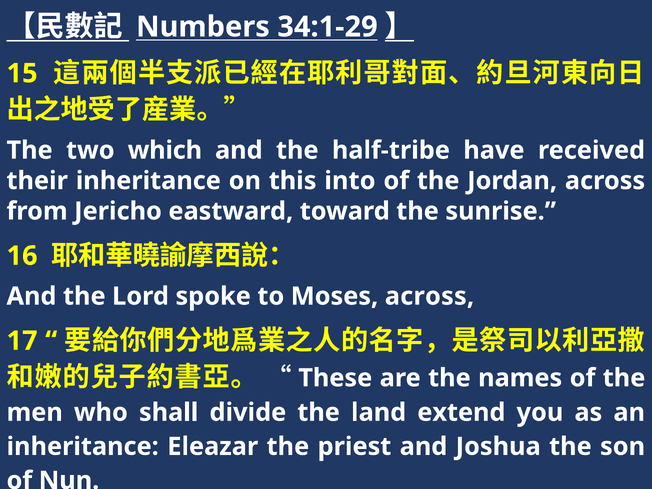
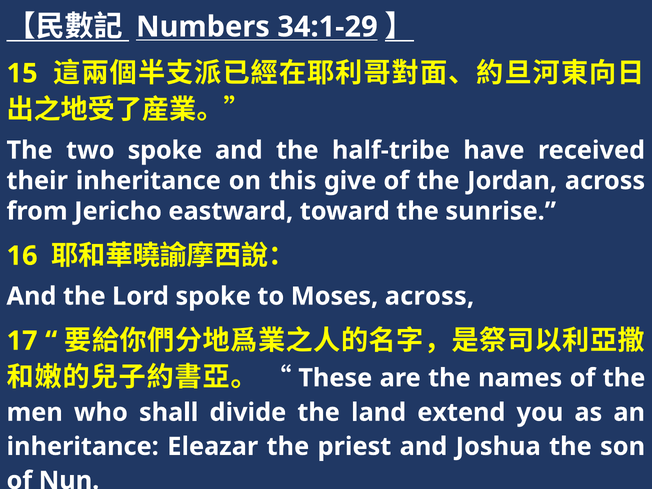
two which: which -> spoke (165, 150)
into: into -> give (350, 181)
